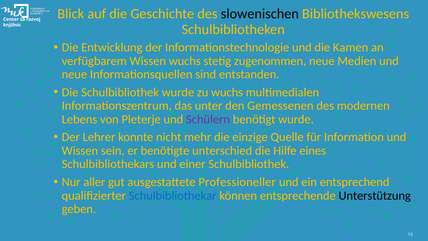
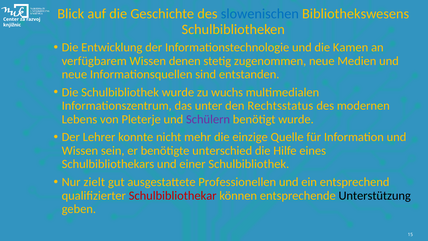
slowenischen colour: black -> blue (260, 14)
Wissen wuchs: wuchs -> denen (185, 61)
Gemessenen: Gemessenen -> Rechtsstatus (280, 106)
aller: aller -> zielt (94, 182)
Professioneller: Professioneller -> Professionellen (237, 182)
Schulbibliothekar colour: blue -> red (173, 195)
